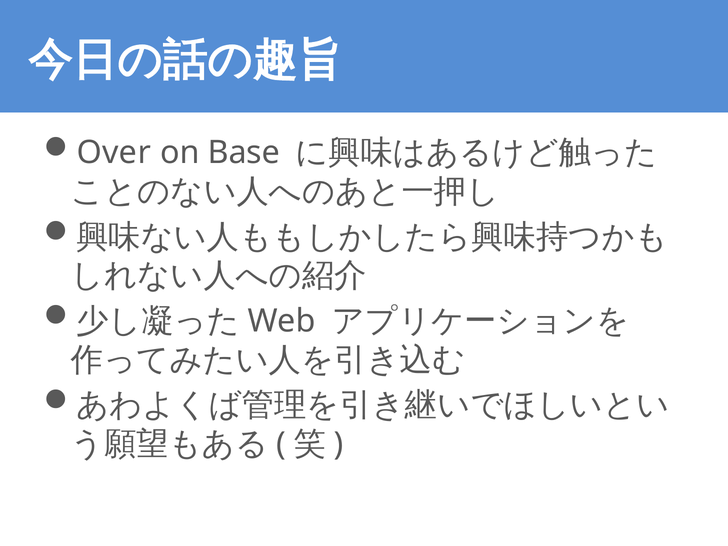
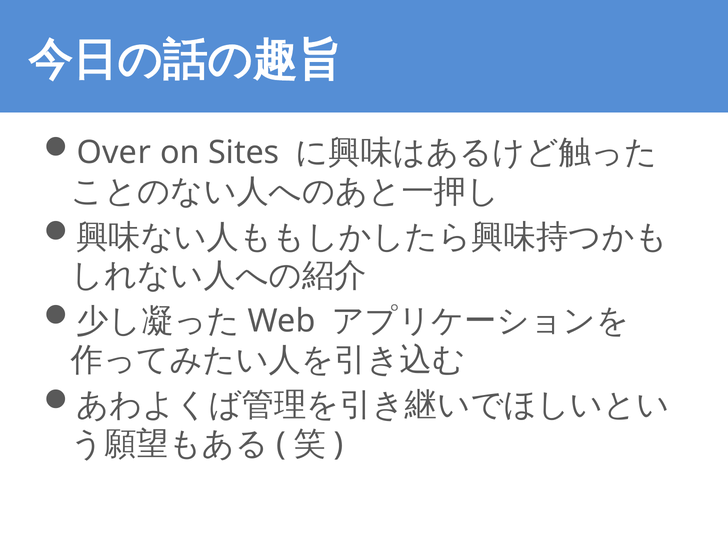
Base: Base -> Sites (244, 153)
